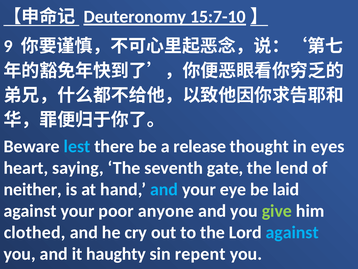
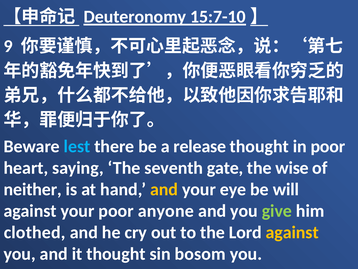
in eyes: eyes -> poor (328, 146)
lend: lend -> wise (292, 168)
and colour: light blue -> yellow (164, 189)
laid: laid -> will (286, 189)
against colour: light blue -> yellow (292, 232)
it haughty: haughty -> thought (116, 254)
repent: repent -> bosom (200, 254)
